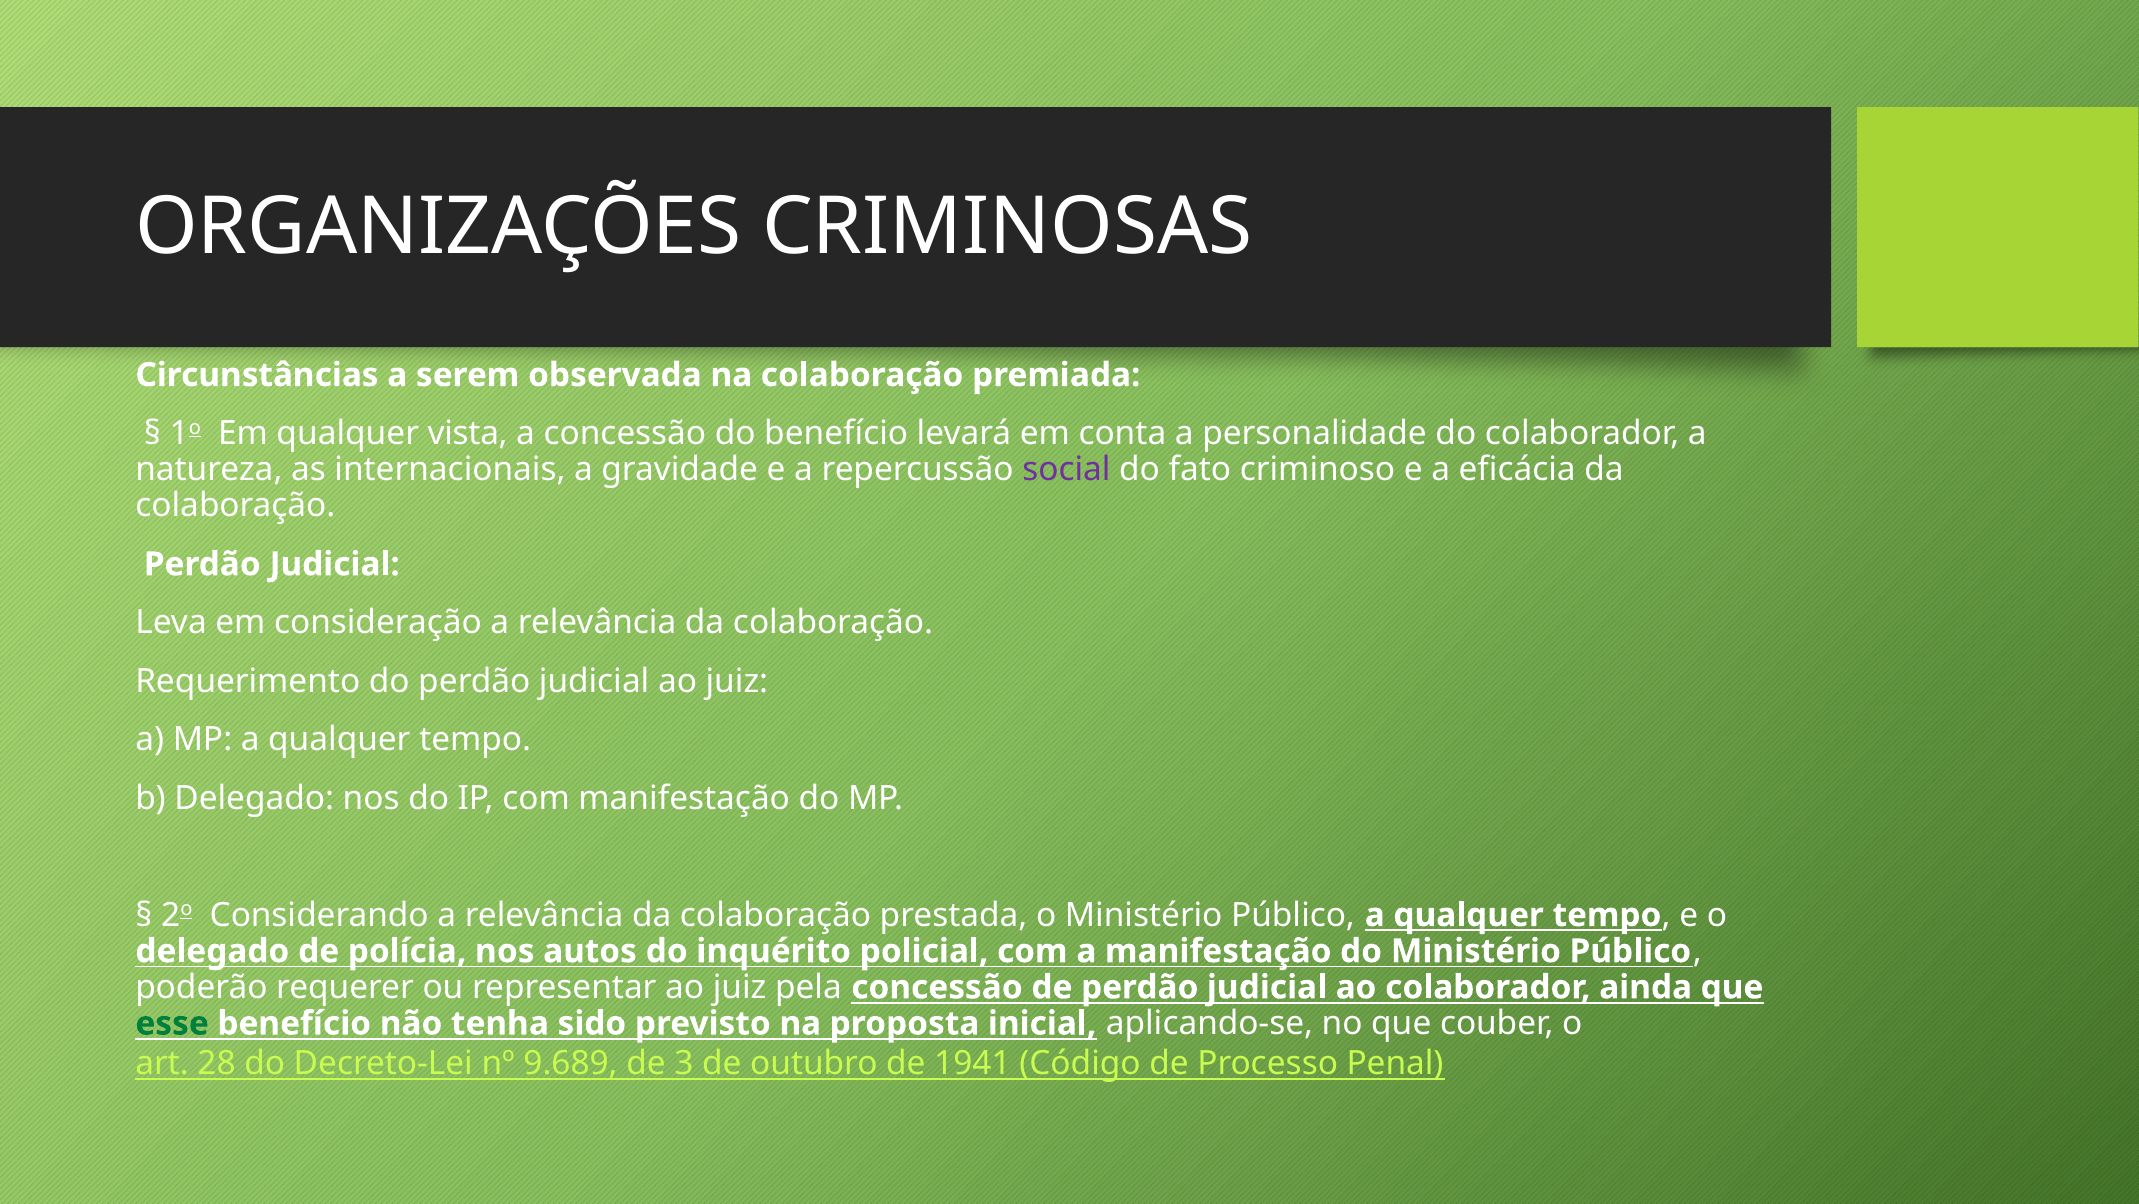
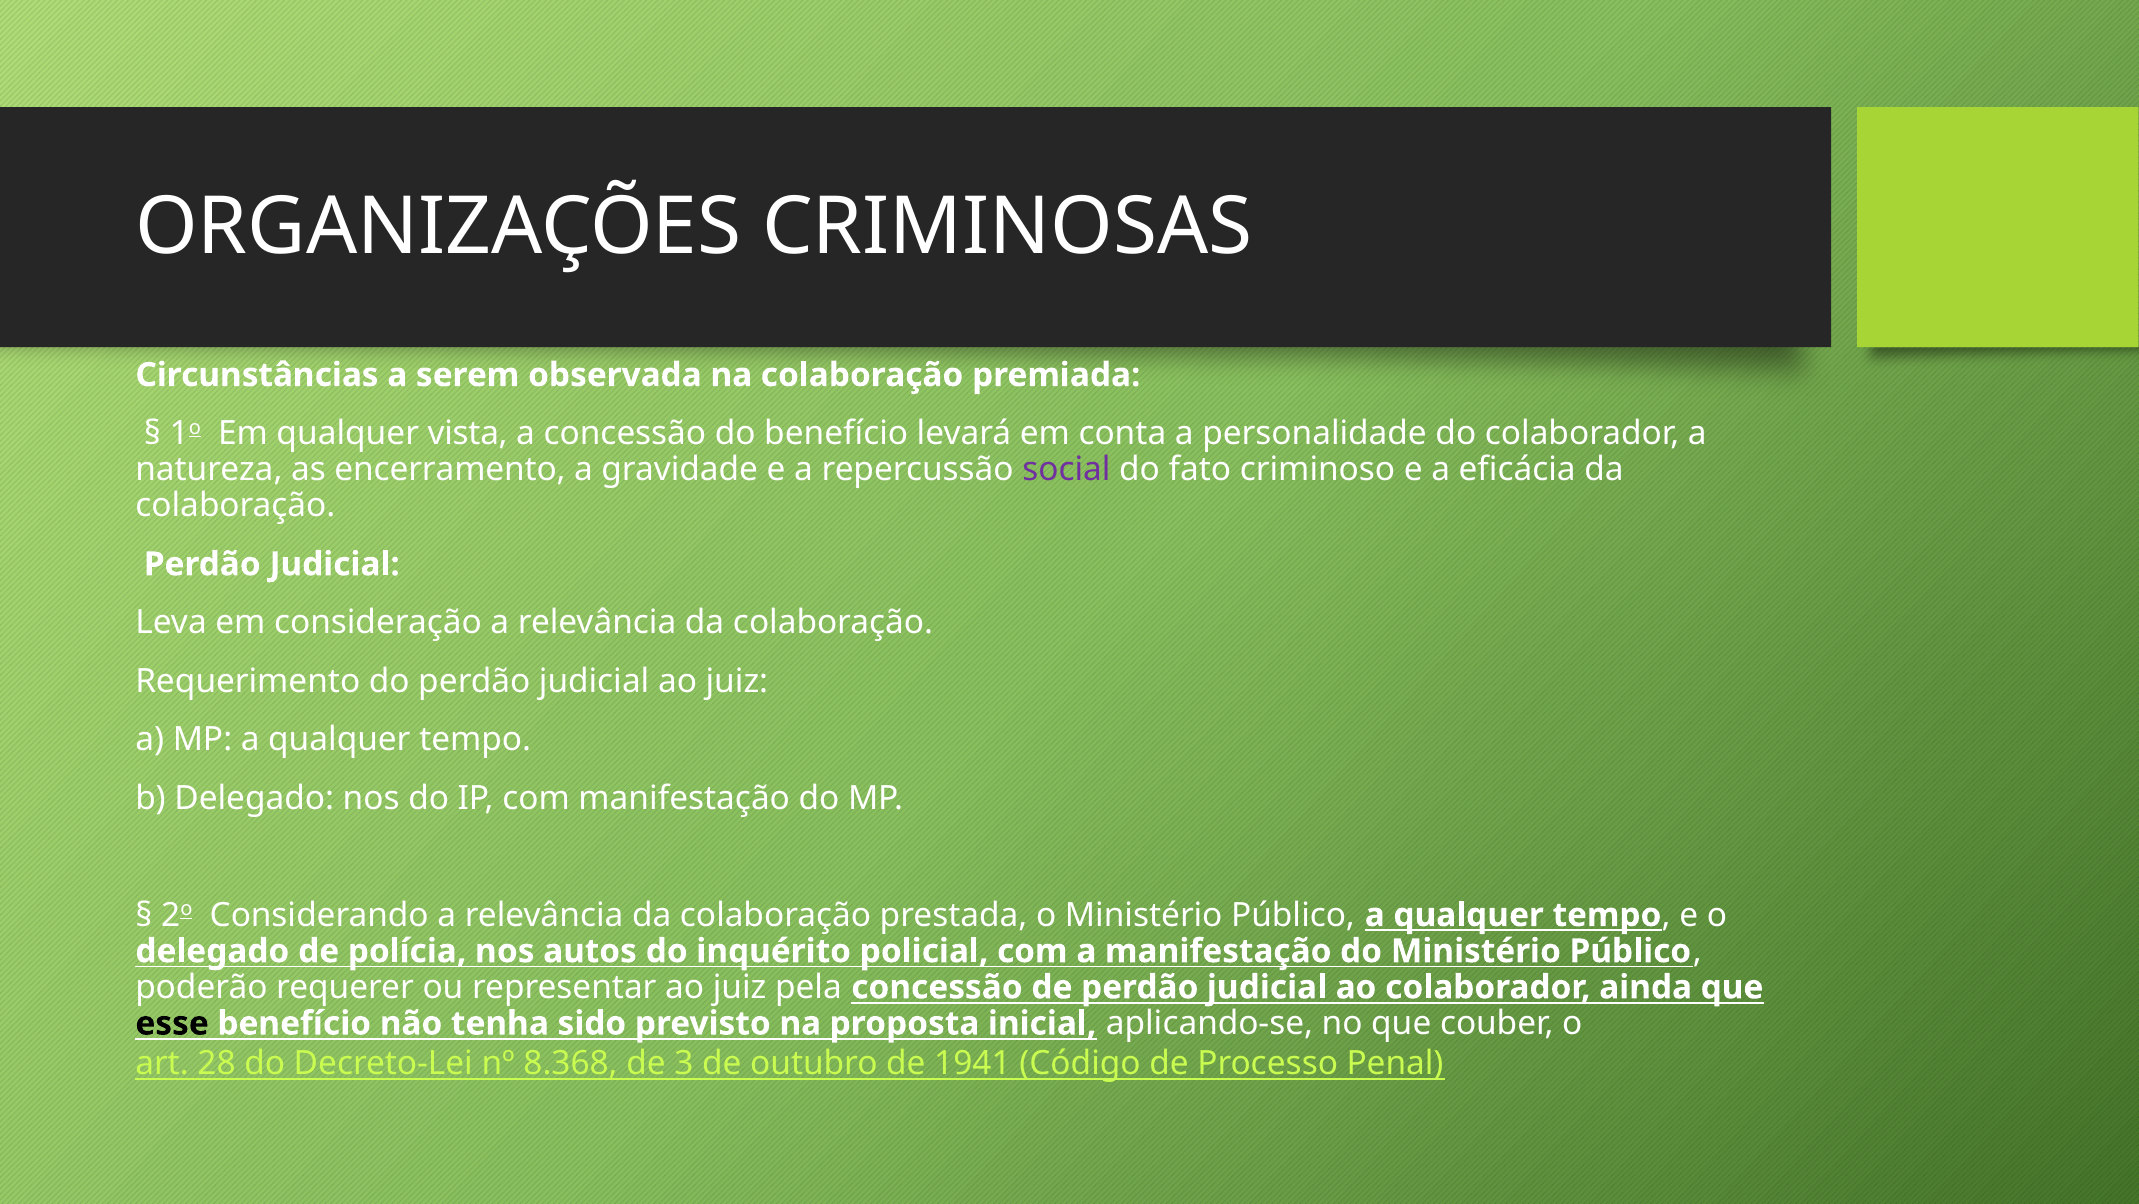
internacionais: internacionais -> encerramento (450, 469)
esse colour: green -> black (172, 1023)
9.689: 9.689 -> 8.368 (571, 1063)
